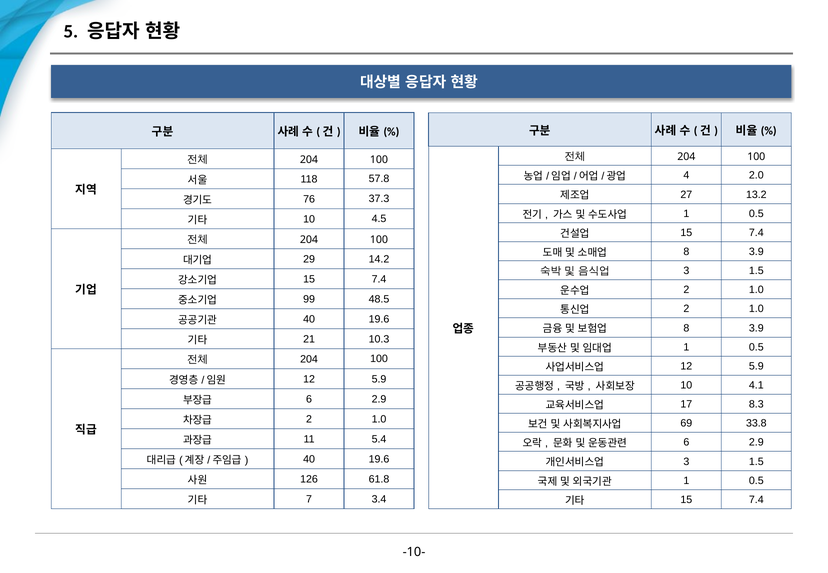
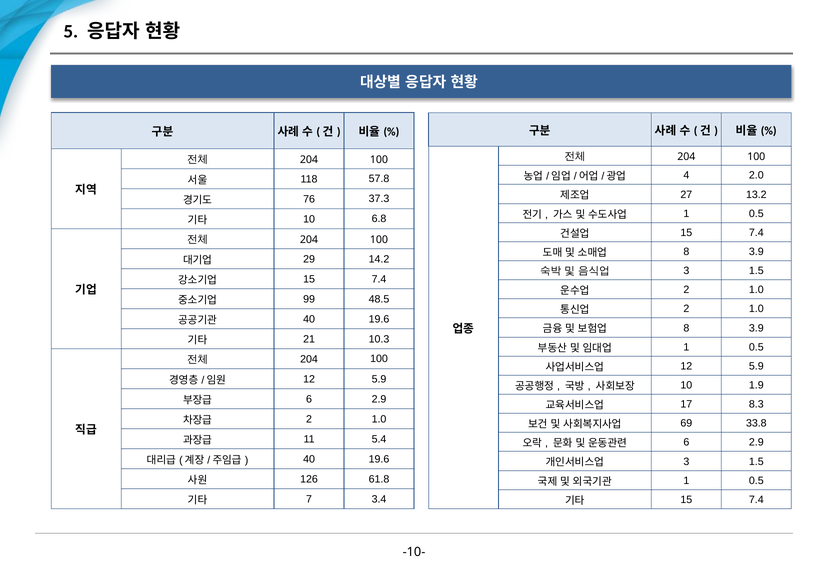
4.5: 4.5 -> 6.8 (379, 219)
4.1: 4.1 -> 1.9 (756, 385)
